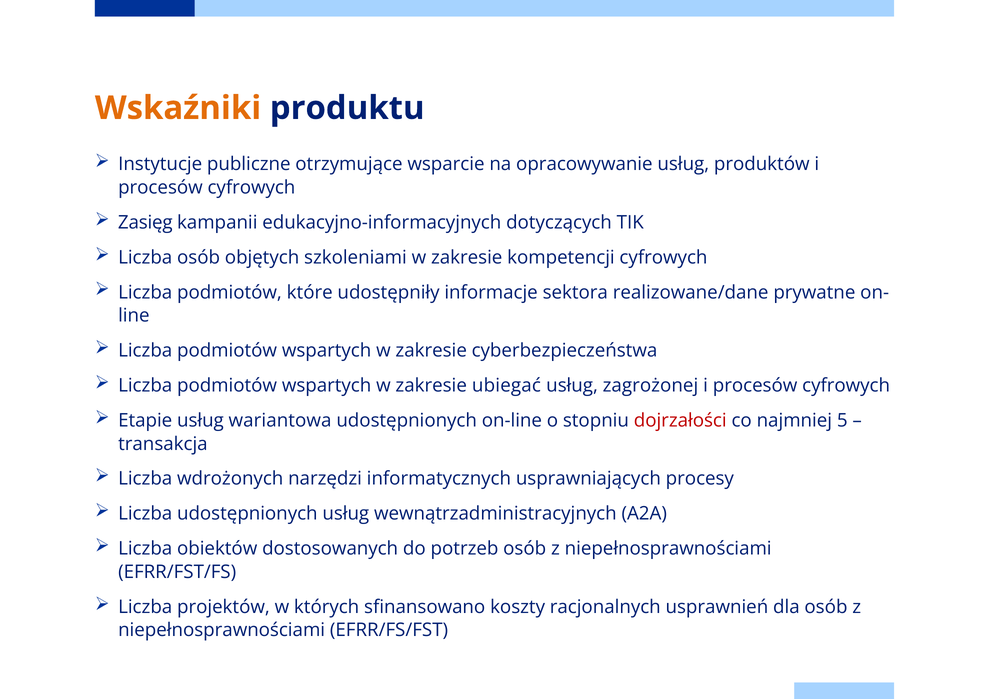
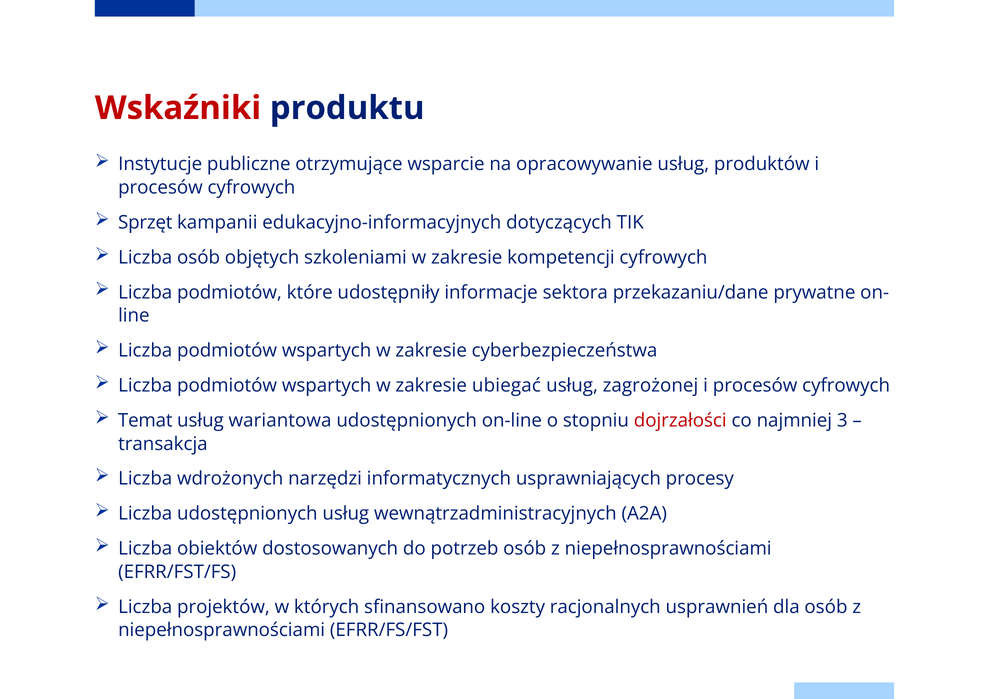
Wskaźniki colour: orange -> red (178, 108)
Zasięg: Zasięg -> Sprzęt (145, 223)
realizowane/dane: realizowane/dane -> przekazaniu/dane (691, 292)
Etapie: Etapie -> Temat (145, 421)
5: 5 -> 3 (842, 421)
